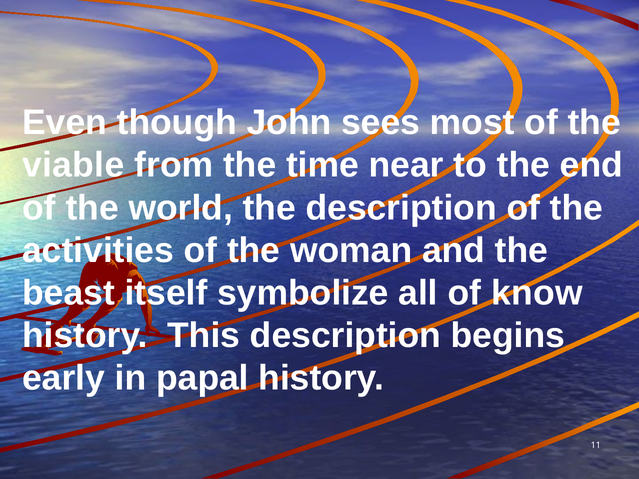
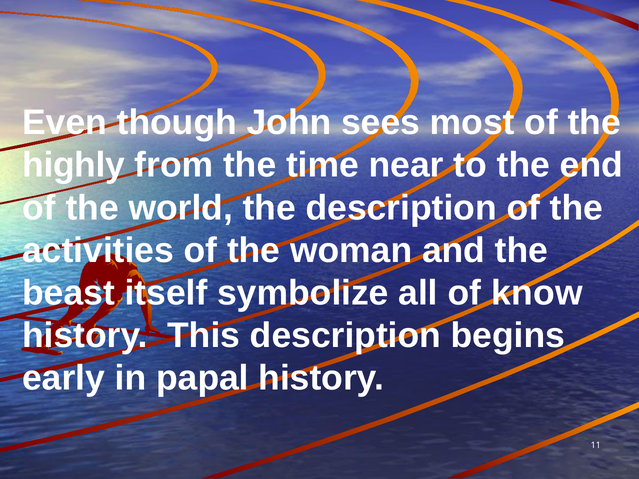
viable: viable -> highly (74, 165)
